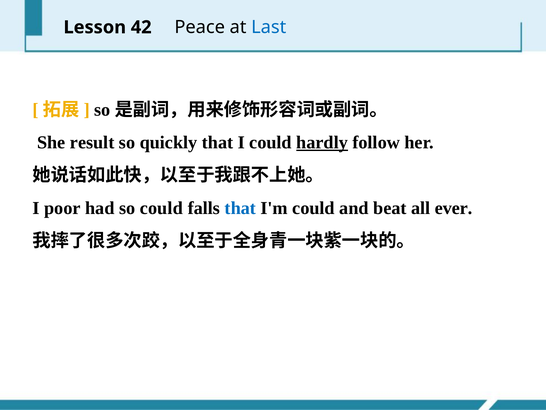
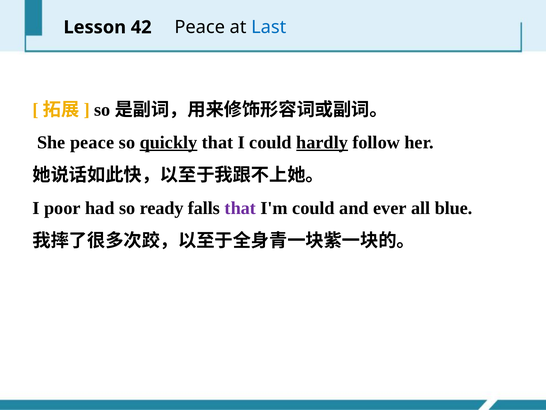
She result: result -> peace (92, 142)
quickly underline: none -> present (168, 142)
so could: could -> ready (162, 208)
that colour: blue -> purple (240, 208)
beat: beat -> ever (390, 208)
ever: ever -> blue (454, 208)
